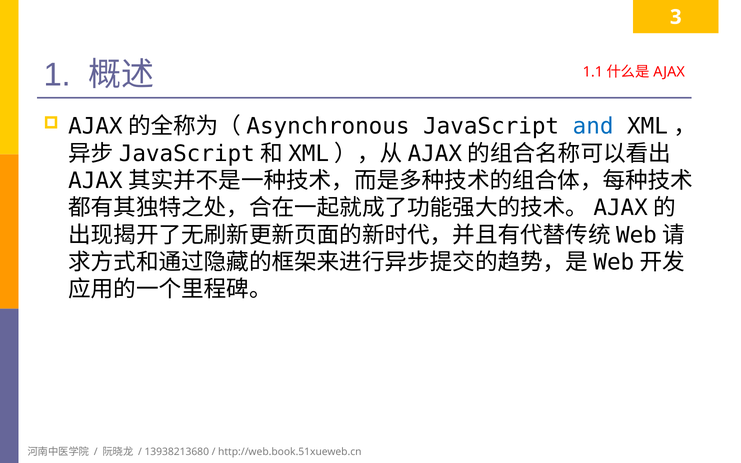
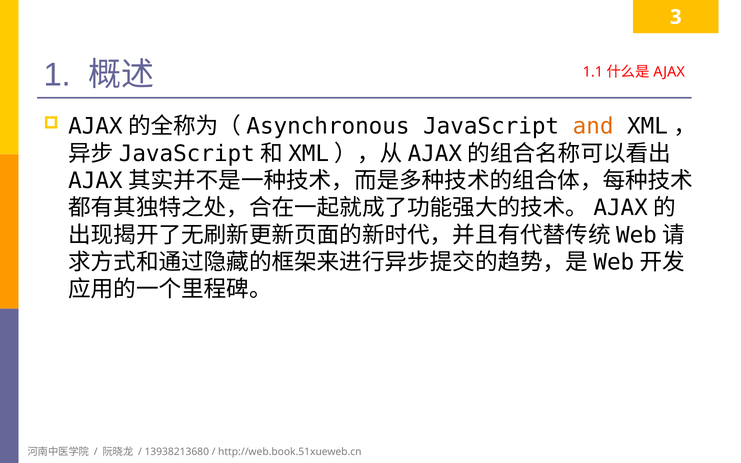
and colour: blue -> orange (593, 127)
